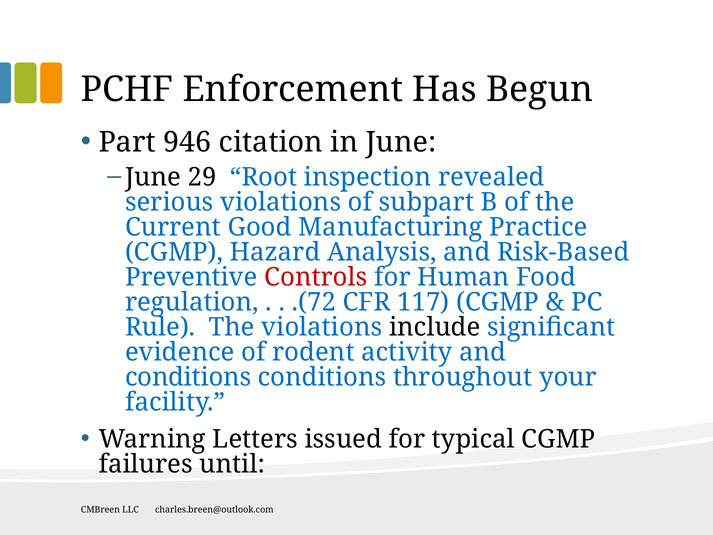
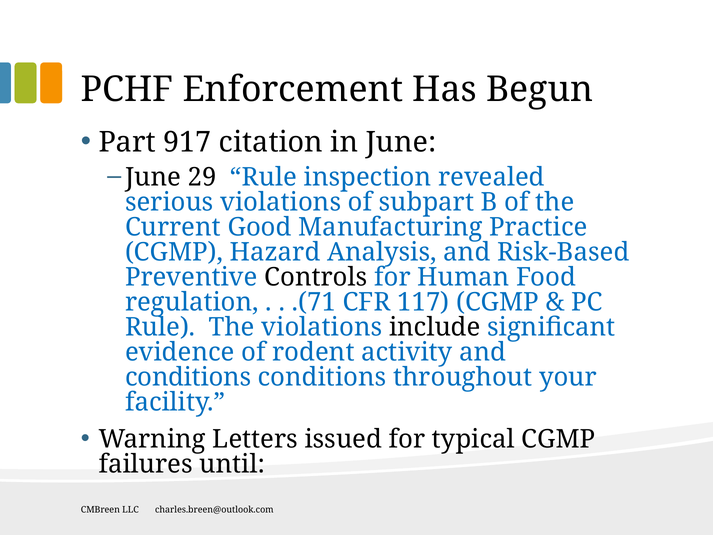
946: 946 -> 917 (187, 142)
29 Root: Root -> Rule (264, 177)
Controls colour: red -> black (316, 277)
.(72: .(72 -> .(71 (314, 302)
